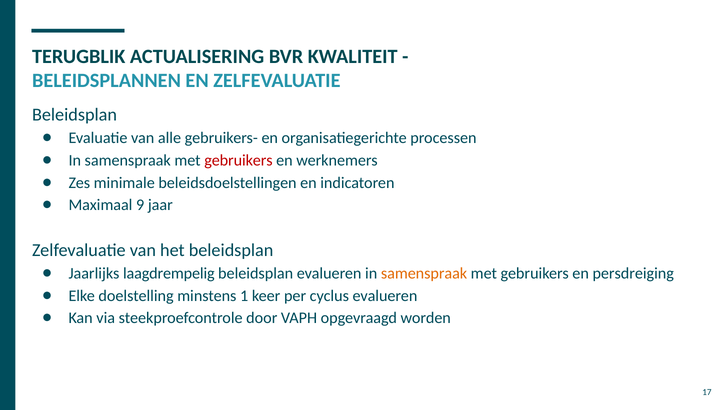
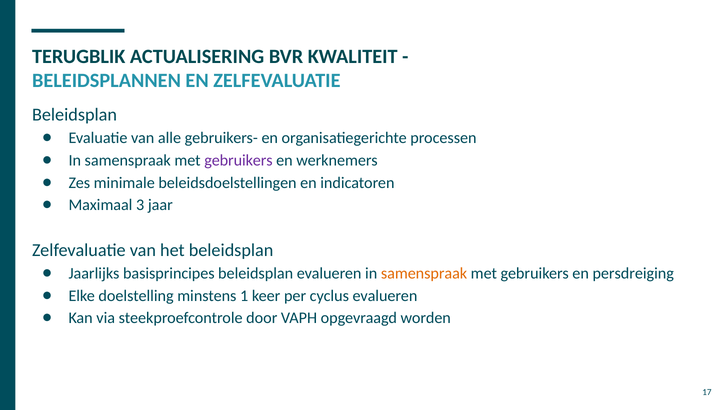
gebruikers colour: red -> purple (238, 160)
9: 9 -> 3 (140, 205)
laagdrempelig: laagdrempelig -> basisprincipes (169, 273)
